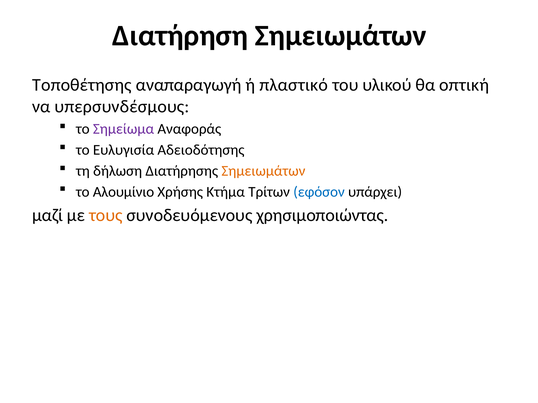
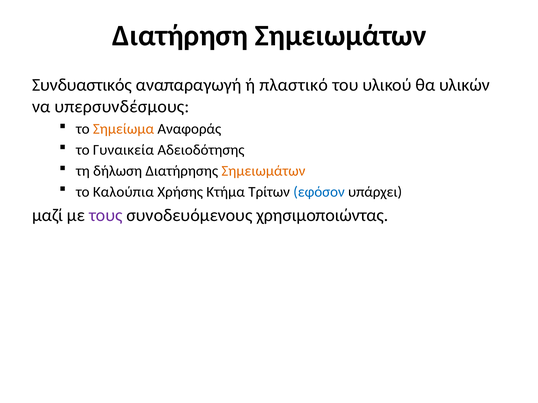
Τοποθέτησης: Τοποθέτησης -> Συνδυαστικός (82, 85)
οπτική: οπτική -> υλικών (464, 85)
Σημείωμα colour: purple -> orange (124, 129)
Ευλυγισία: Ευλυγισία -> Γυναικεία (123, 150)
Αλουμίνιο: Αλουμίνιο -> Καλούπια (123, 192)
τους colour: orange -> purple (106, 216)
